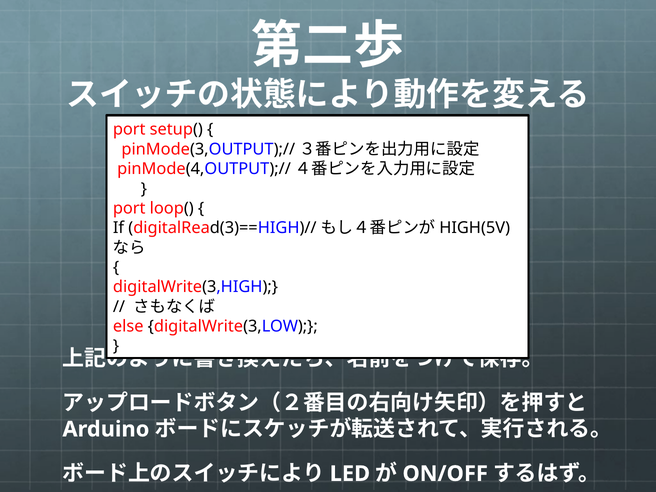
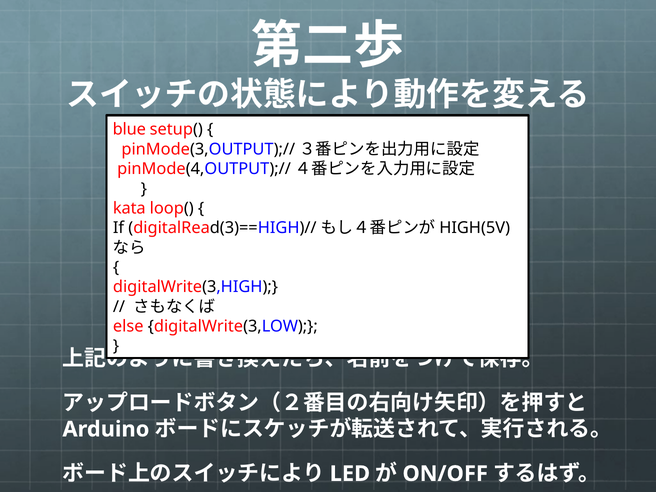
port: port -> blue (129, 130)
port: port -> kata (129, 208)
